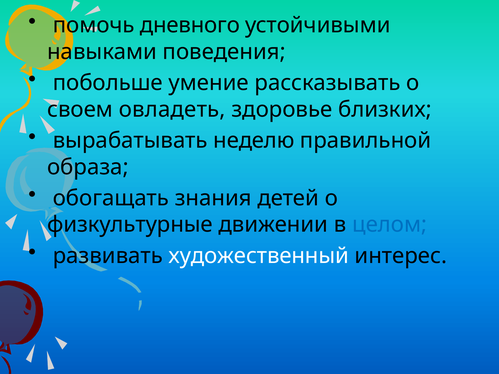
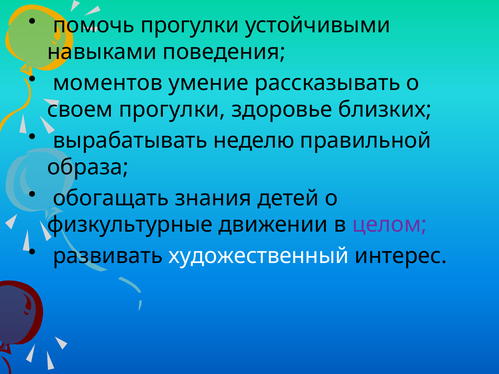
помочь дневного: дневного -> прогулки (190, 25)
побольше: побольше -> моментов (108, 83)
своем овладеть: овладеть -> прогулки (172, 109)
целом colour: blue -> purple (390, 225)
